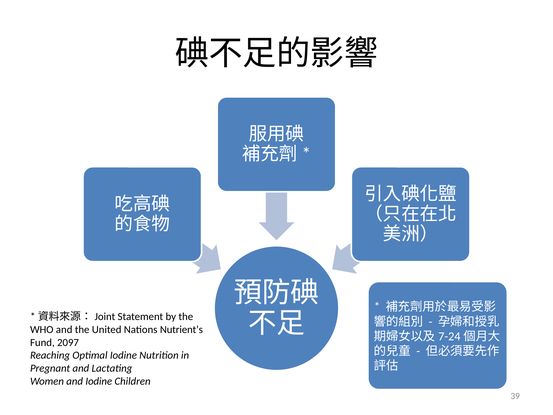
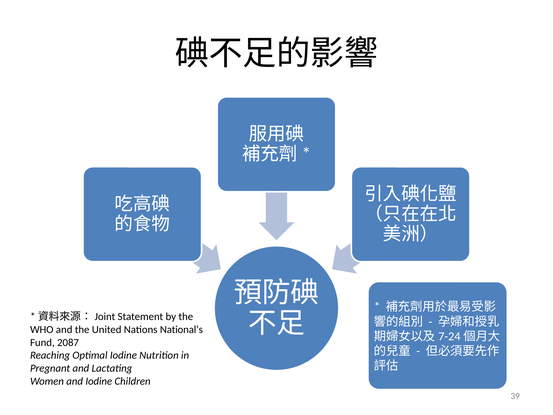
Nutrient’s: Nutrient’s -> National’s (181, 329)
2097: 2097 -> 2087 (68, 342)
